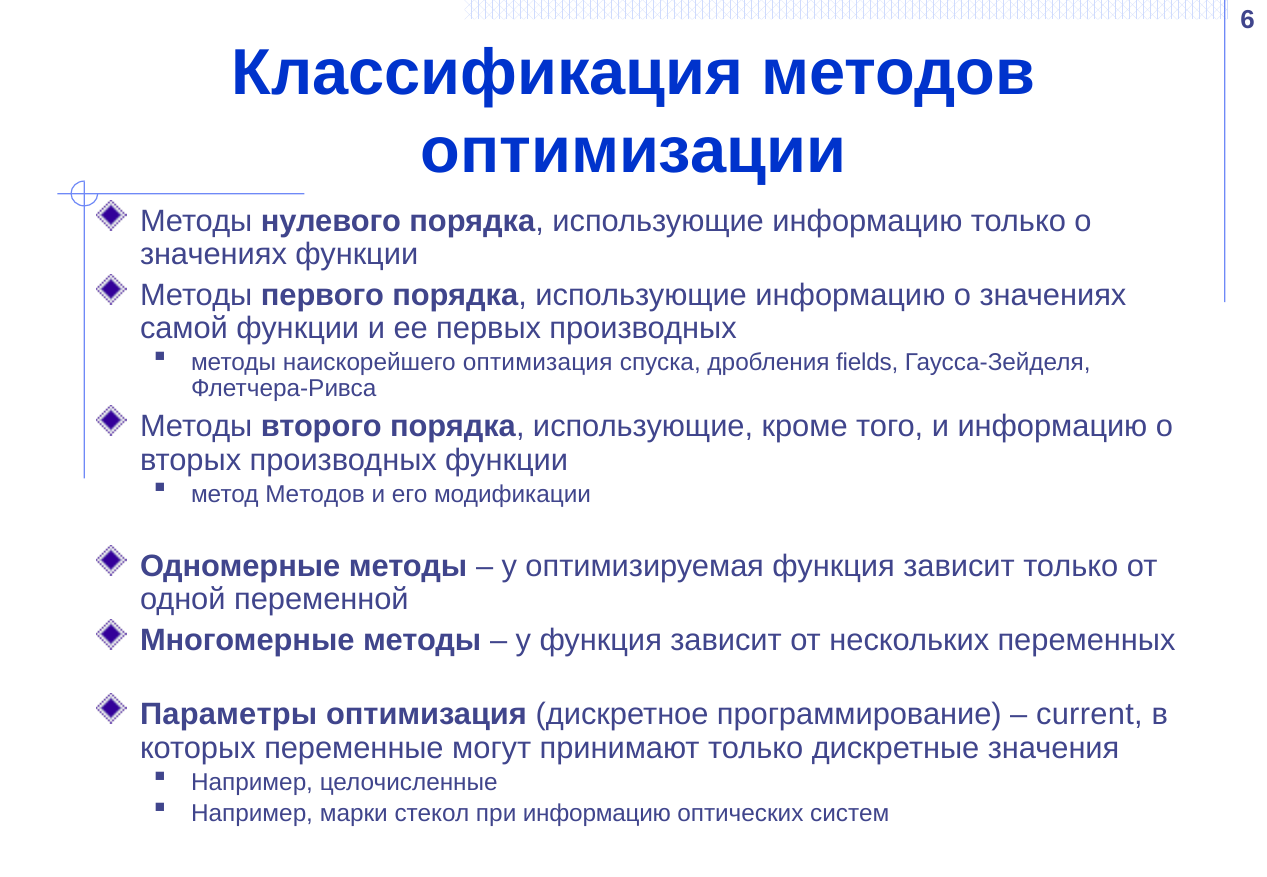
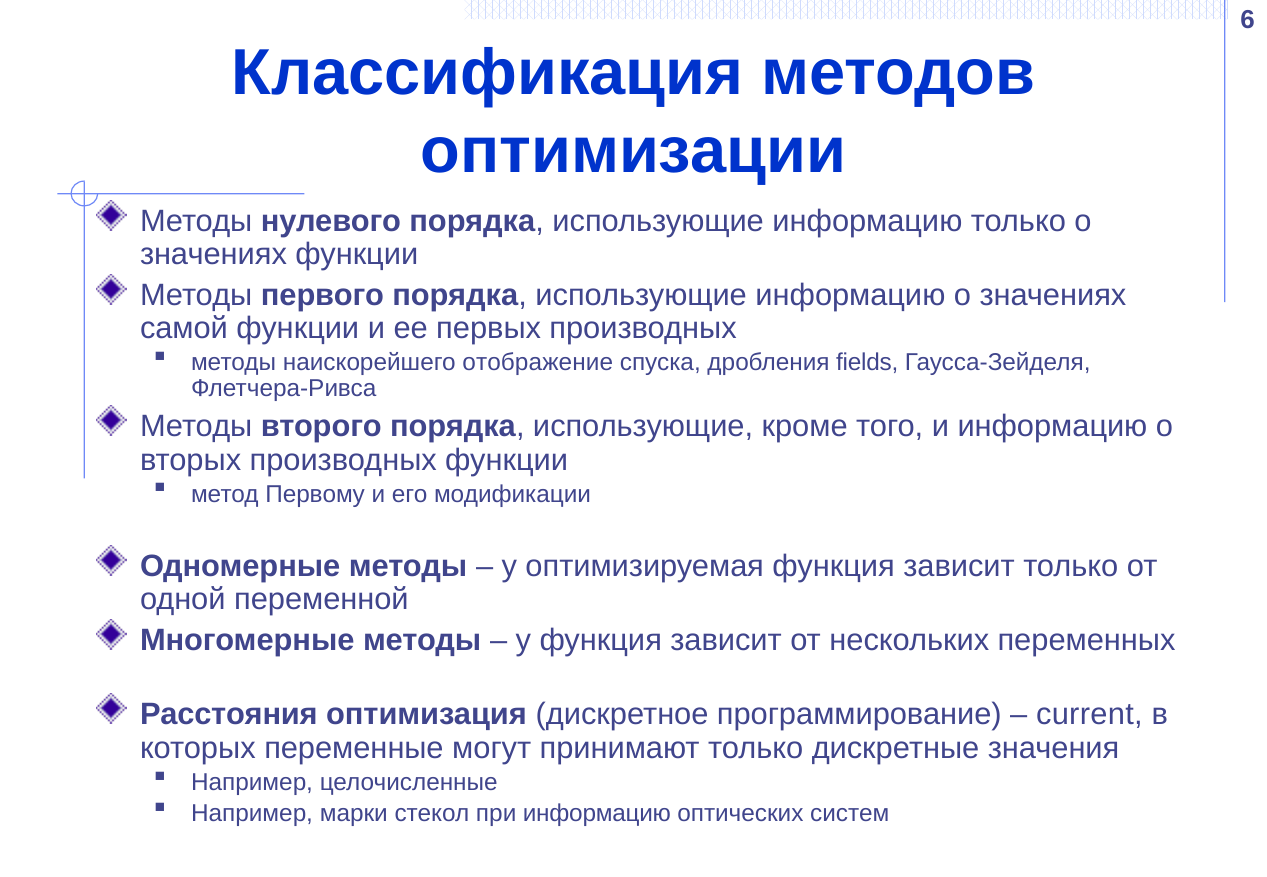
наискорейшего оптимизация: оптимизация -> отображение (538, 363)
метод Методов: Методов -> Первому (315, 494)
Параметры: Параметры -> Расстояния (229, 715)
